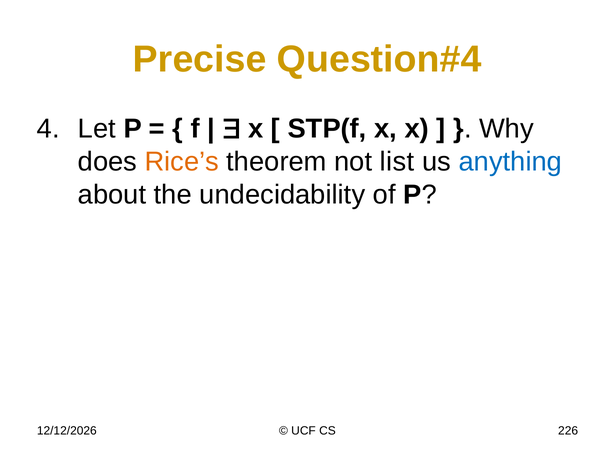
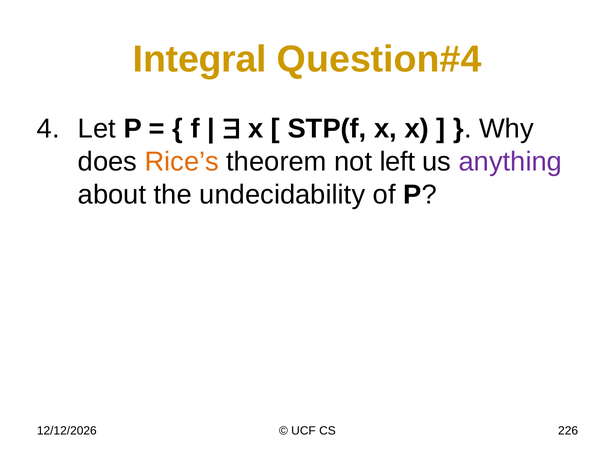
Precise: Precise -> Integral (200, 60)
list: list -> left (397, 162)
anything colour: blue -> purple (510, 162)
